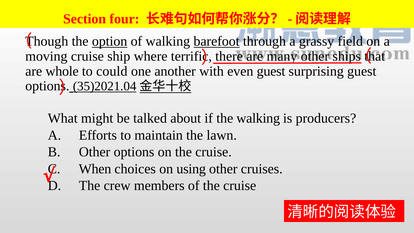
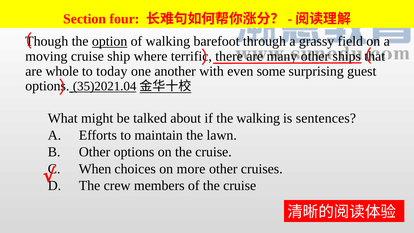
barefoot underline: present -> none (217, 41)
could: could -> today (112, 71)
even guest: guest -> some (271, 71)
producers: producers -> sentences (326, 118)
using: using -> more (191, 169)
